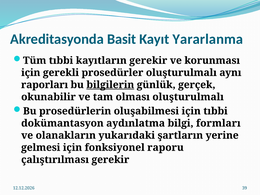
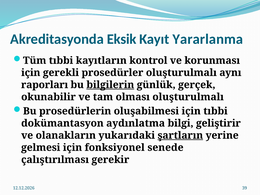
Basit: Basit -> Eksik (122, 39)
kayıtların gerekir: gerekir -> kontrol (148, 61)
formları: formları -> geliştirir (218, 123)
şartların underline: none -> present (180, 135)
raporu: raporu -> senede (165, 148)
